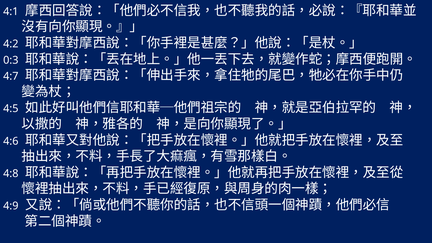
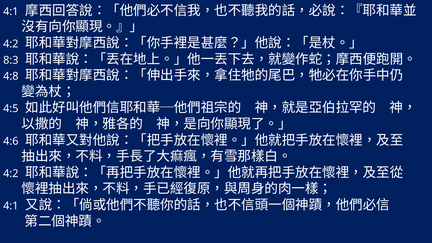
0:3: 0:3 -> 8:3 (11, 60)
4:7: 4:7 -> 4:8 (11, 76)
4:8: 4:8 -> 4:2 (11, 174)
4:9: 4:9 -> 4:1 (11, 206)
